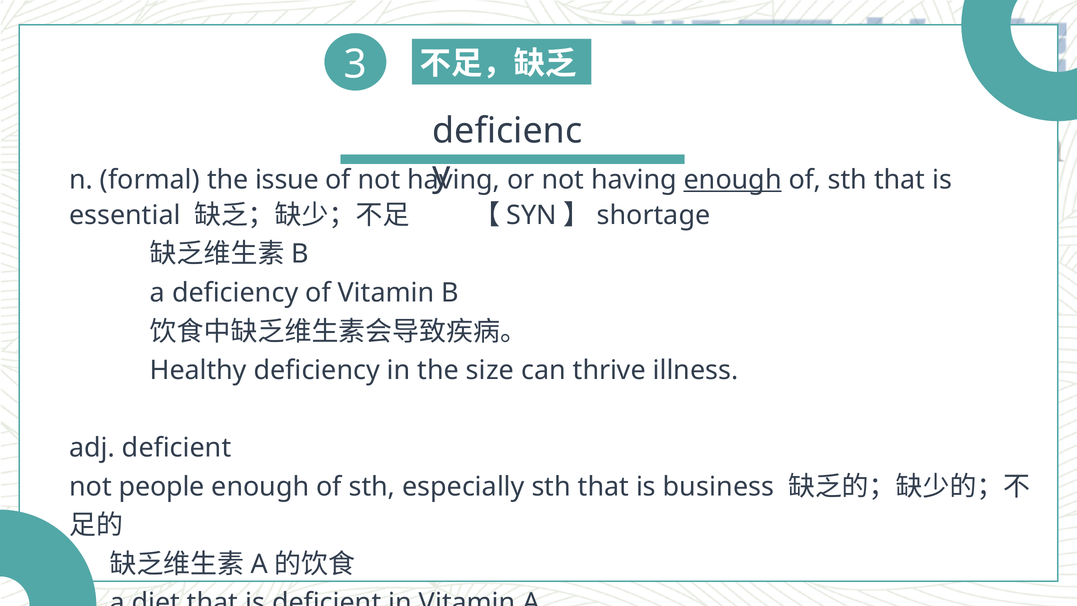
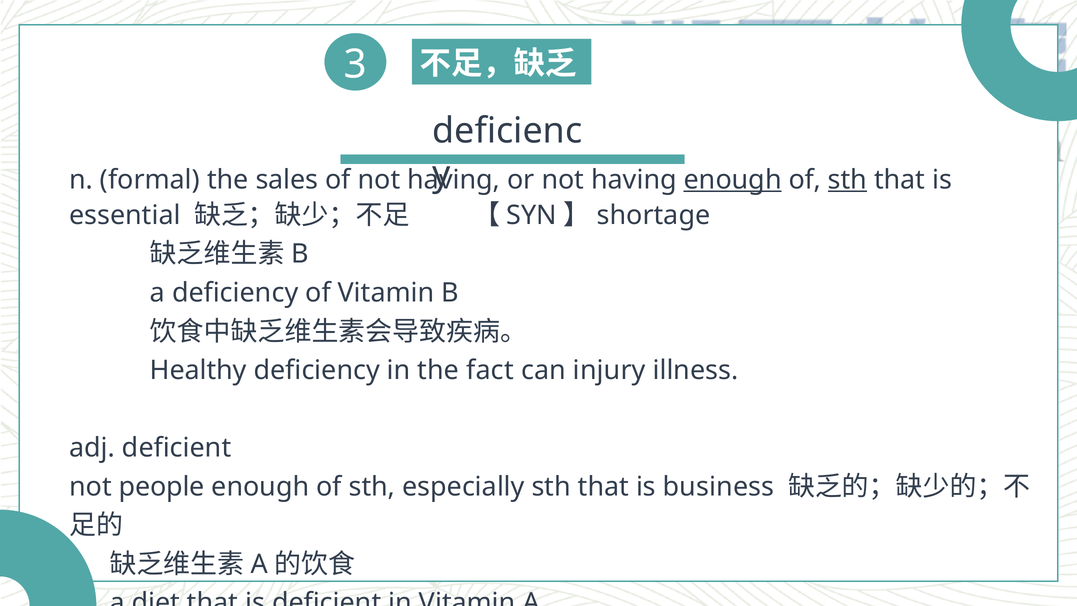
issue: issue -> sales (287, 180)
sth underline: none -> present (848, 180)
size: size -> fact (490, 370)
thrive: thrive -> injury (609, 370)
